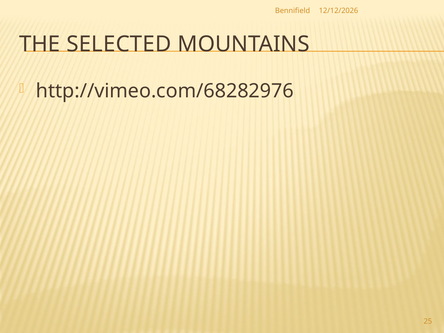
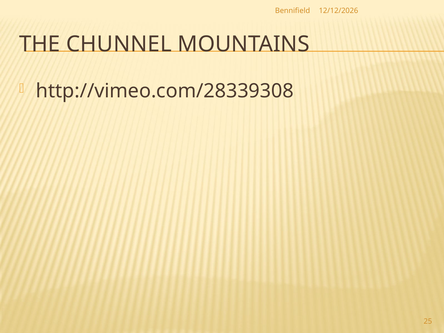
SELECTED: SELECTED -> CHUNNEL (119, 44)
http://vimeo.com/68282976: http://vimeo.com/68282976 -> http://vimeo.com/28339308 (165, 91)
